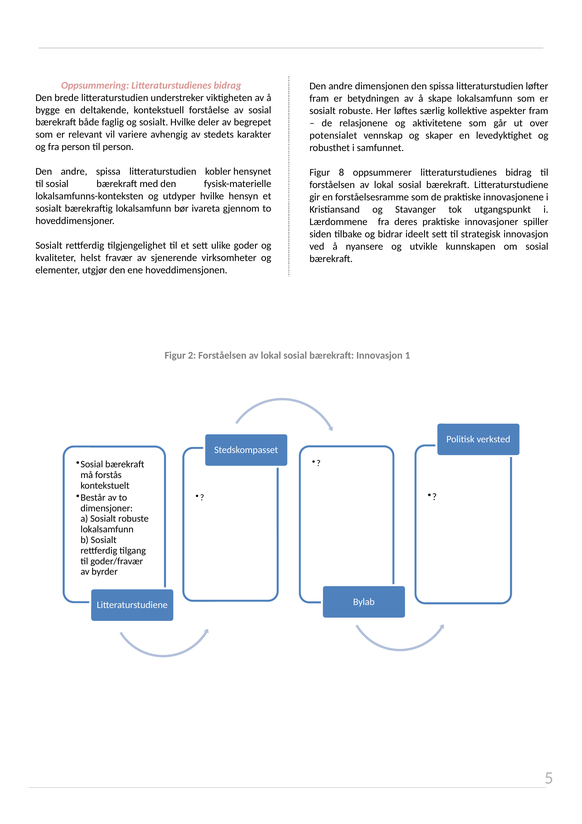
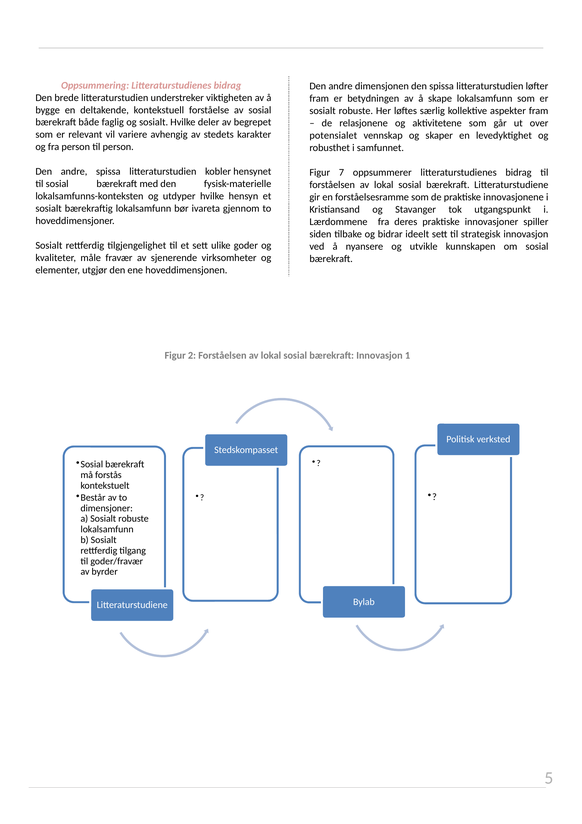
8: 8 -> 7 (341, 172)
helst: helst -> måle (91, 258)
